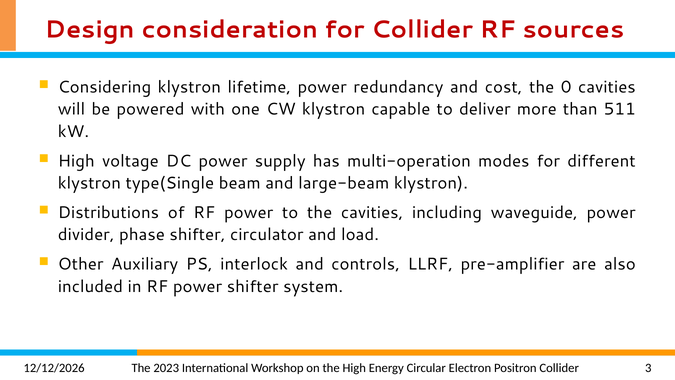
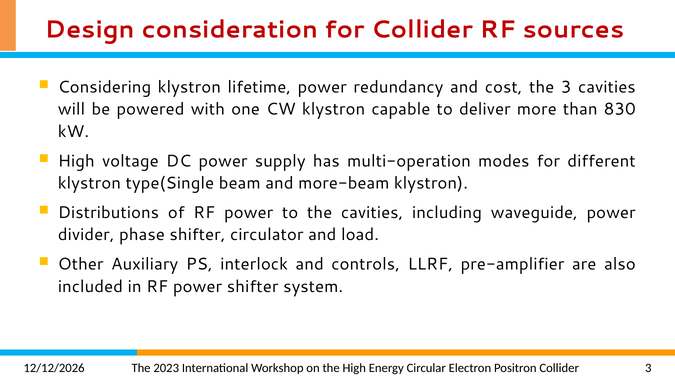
the 0: 0 -> 3 (566, 87)
511: 511 -> 830 (620, 109)
large-beam: large-beam -> more-beam (344, 183)
